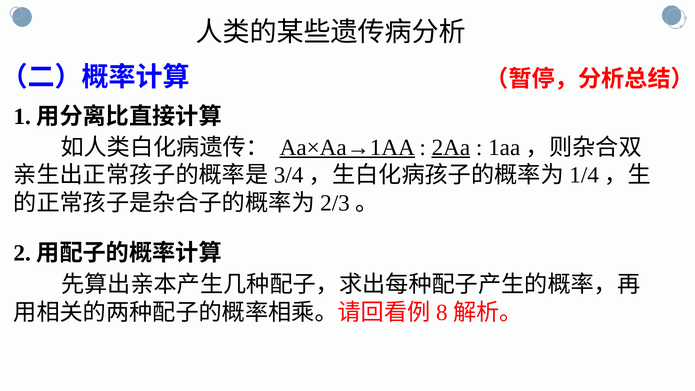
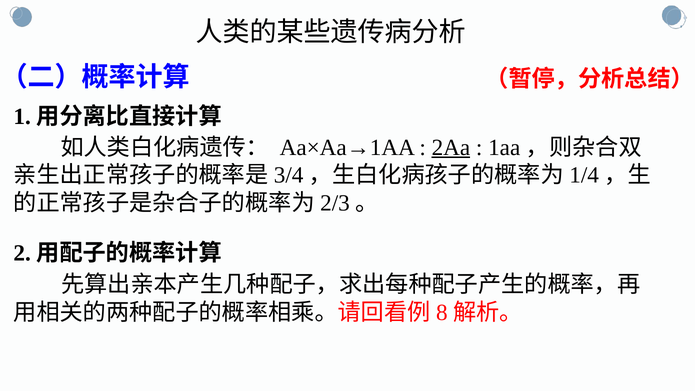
Aa×Aa→1AA underline: present -> none (347, 147)
